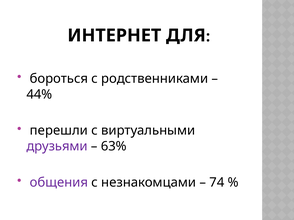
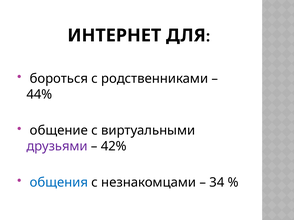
перешли: перешли -> общение (59, 131)
63%: 63% -> 42% (114, 146)
общения colour: purple -> blue (59, 183)
74: 74 -> 34 (217, 183)
